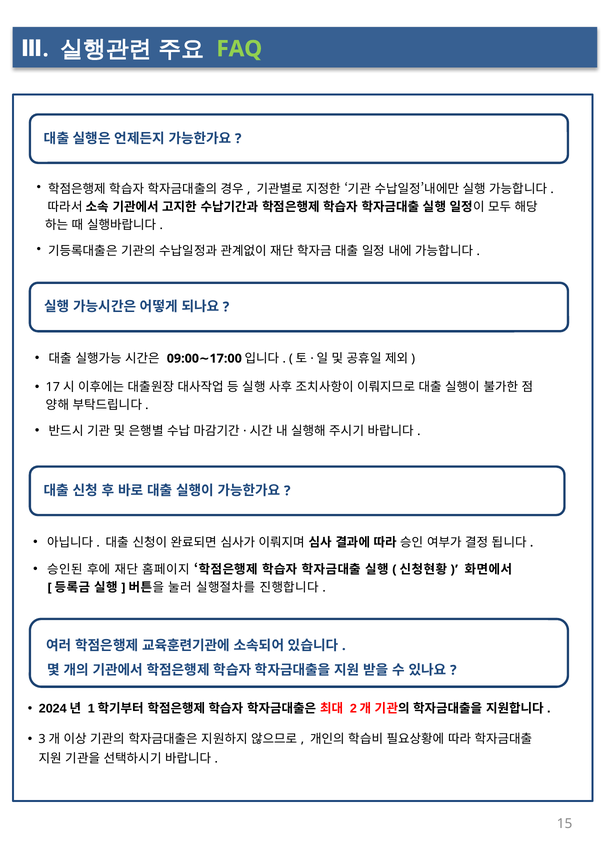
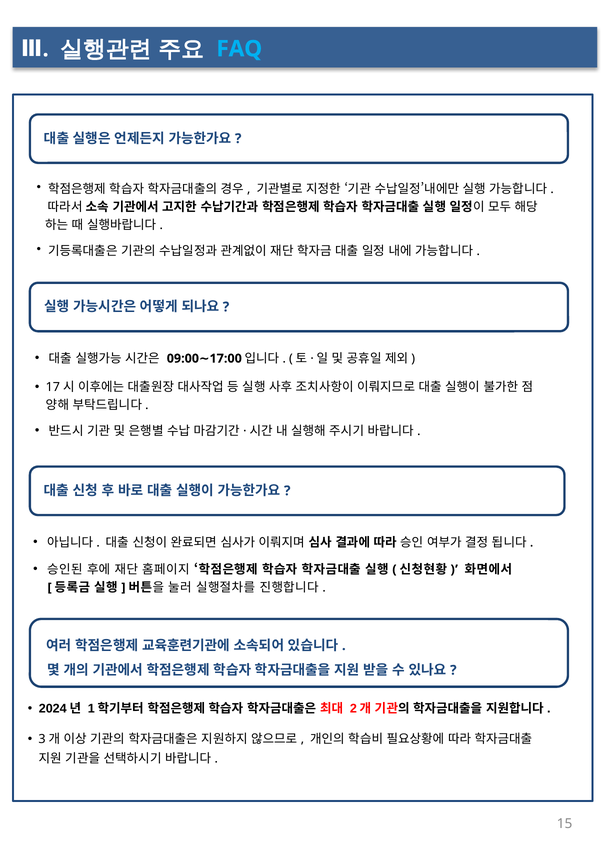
FAQ colour: light green -> light blue (239, 49)
